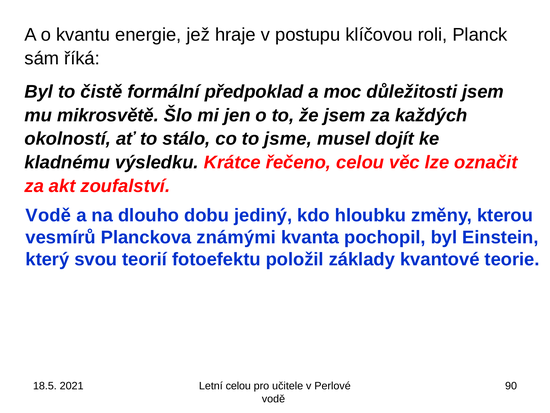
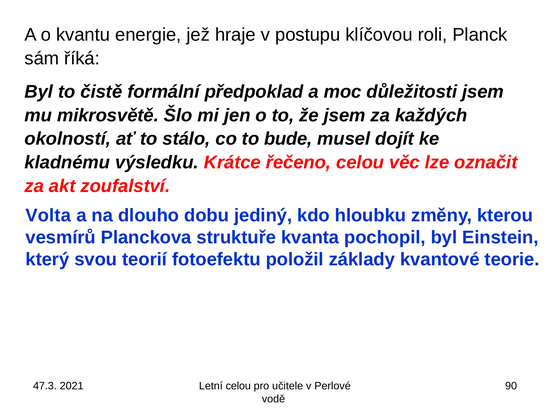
jsme: jsme -> bude (288, 139)
Vodě: Vodě -> Volta (48, 215)
známými: známými -> struktuře (236, 237)
18.5: 18.5 -> 47.3 (45, 386)
